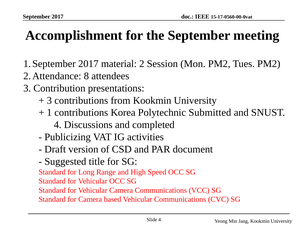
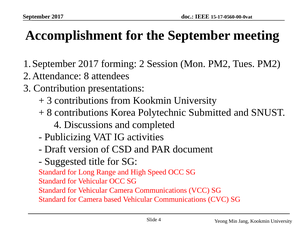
material: material -> forming (119, 64)
1: 1 -> 8 (49, 113)
